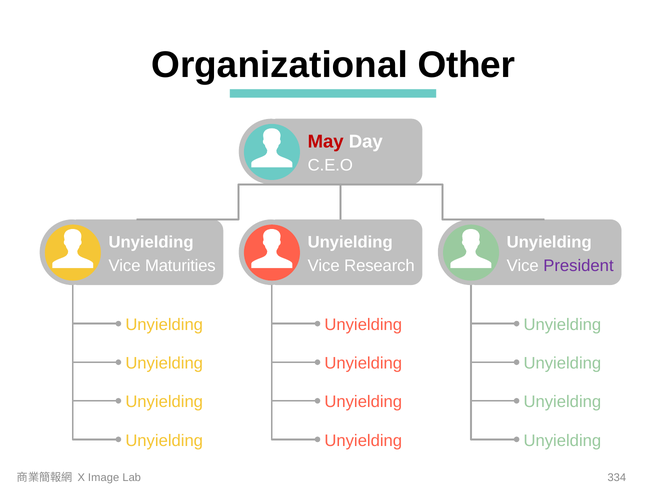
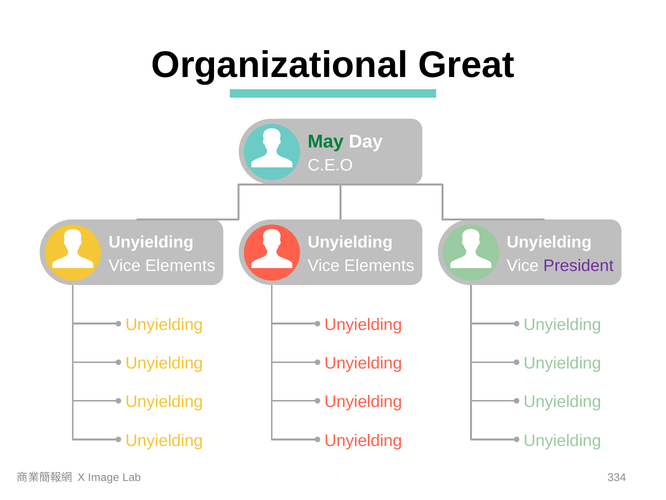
Other: Other -> Great (466, 65)
May colour: red -> green (326, 141)
Maturities: Maturities -> Elements (180, 266)
Research: Research -> Elements (379, 266)
